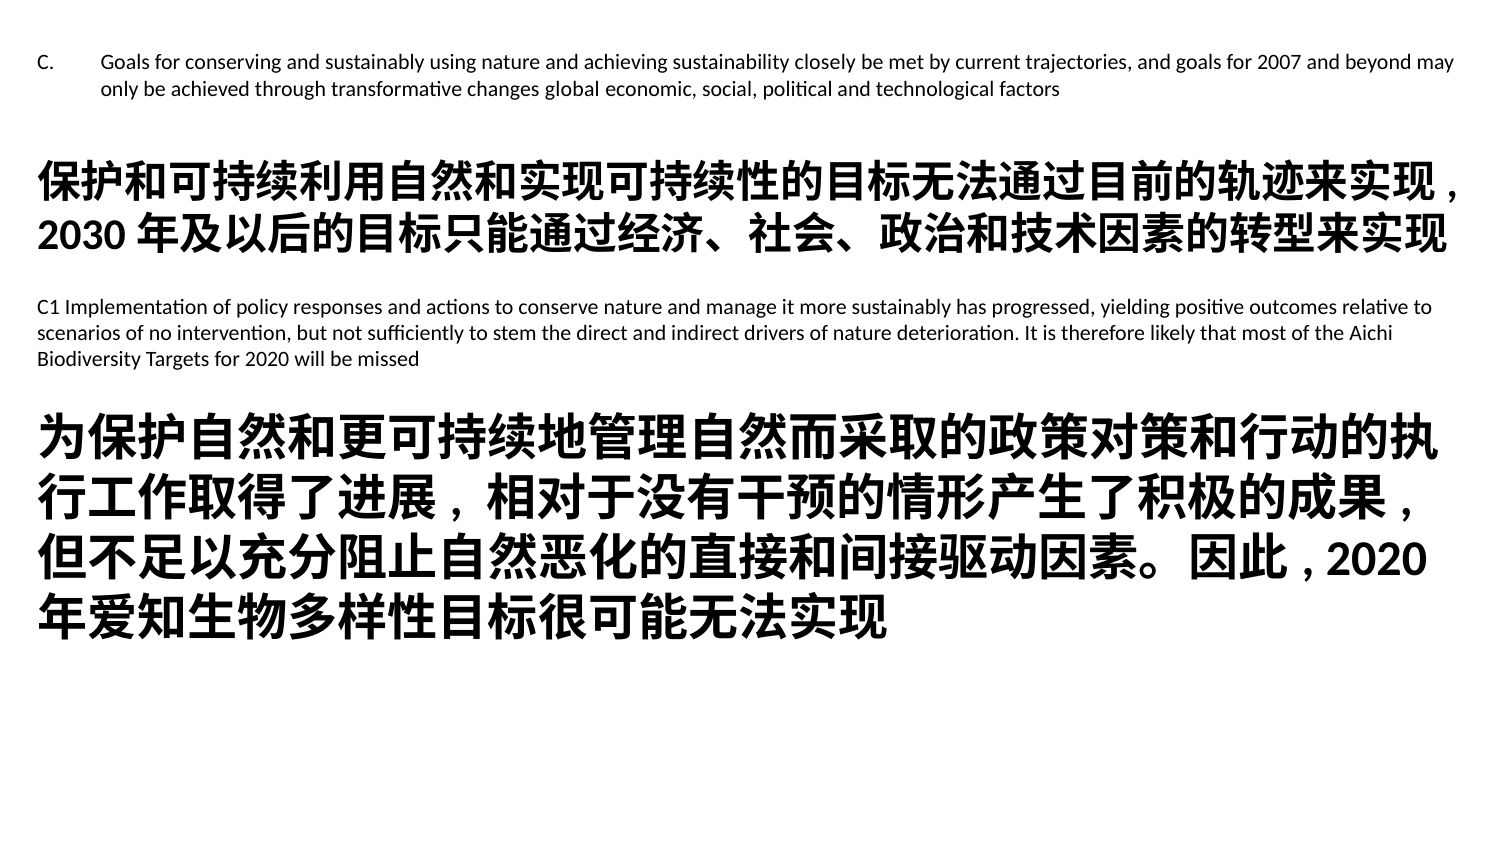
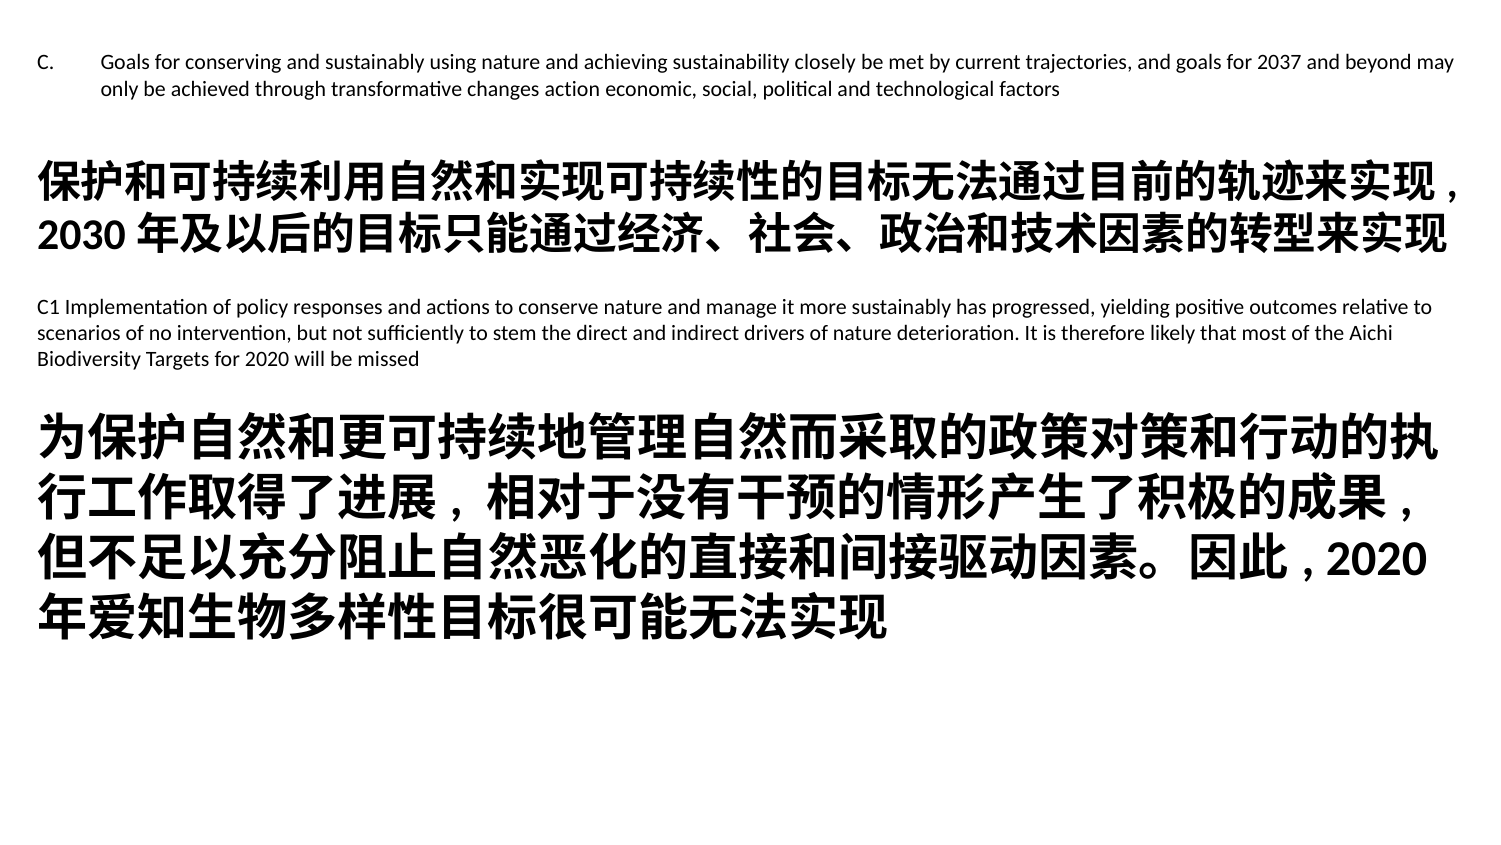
2007: 2007 -> 2037 (1279, 63)
global: global -> action (572, 89)
